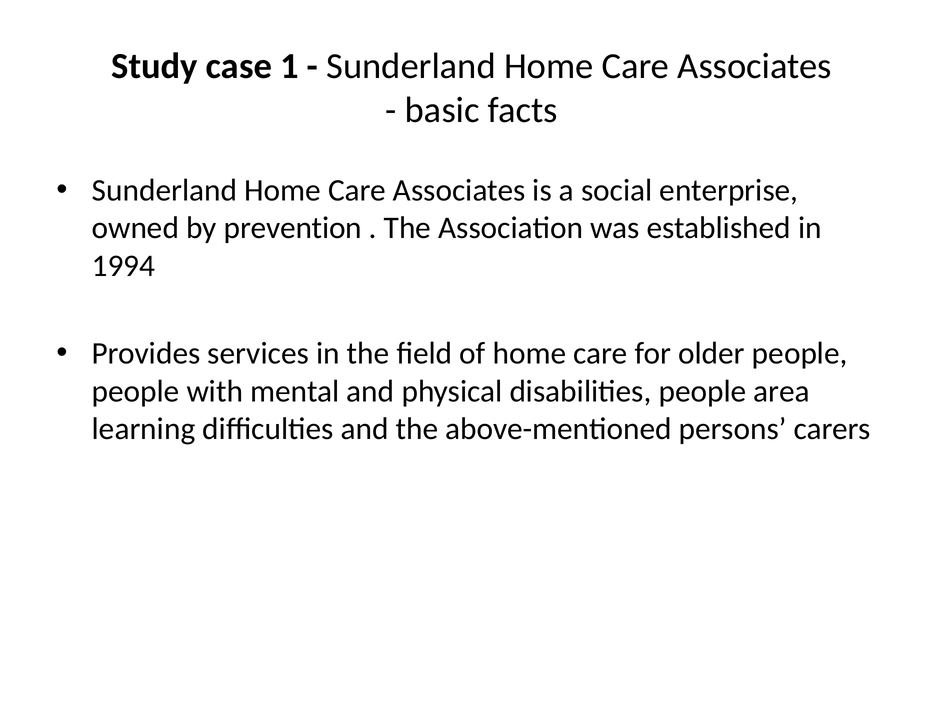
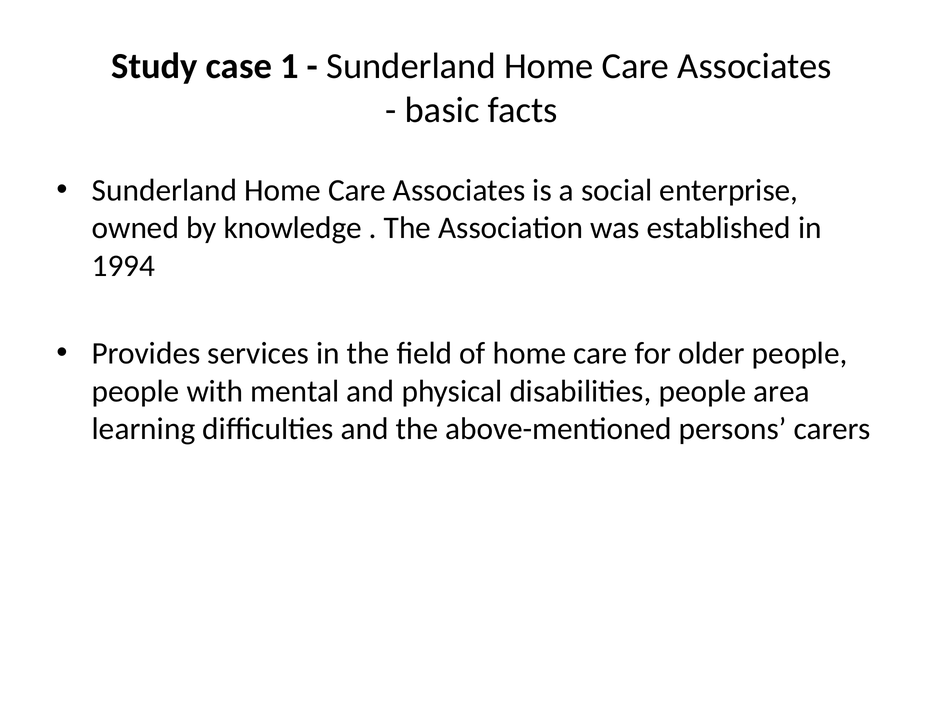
prevention: prevention -> knowledge (293, 228)
